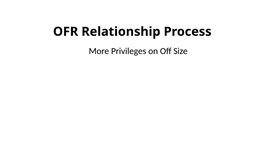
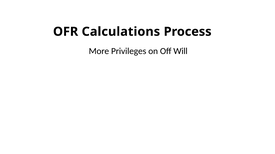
Relationship: Relationship -> Calculations (121, 32)
Size: Size -> Will (180, 51)
